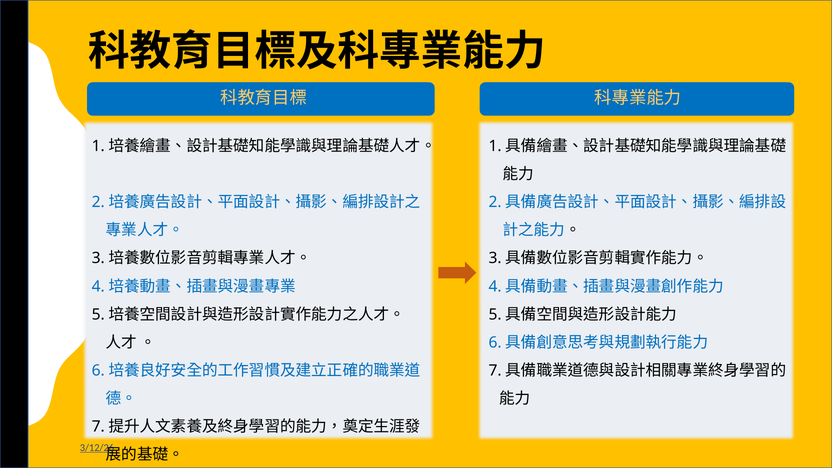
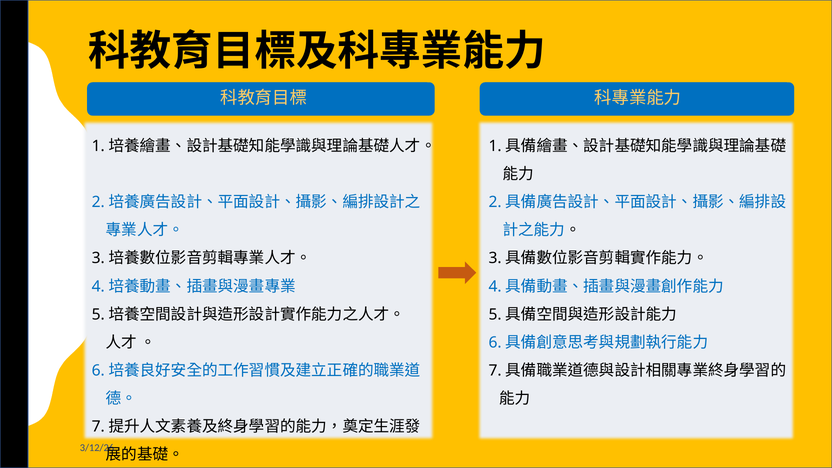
3/12/26 underline: present -> none (97, 448)
